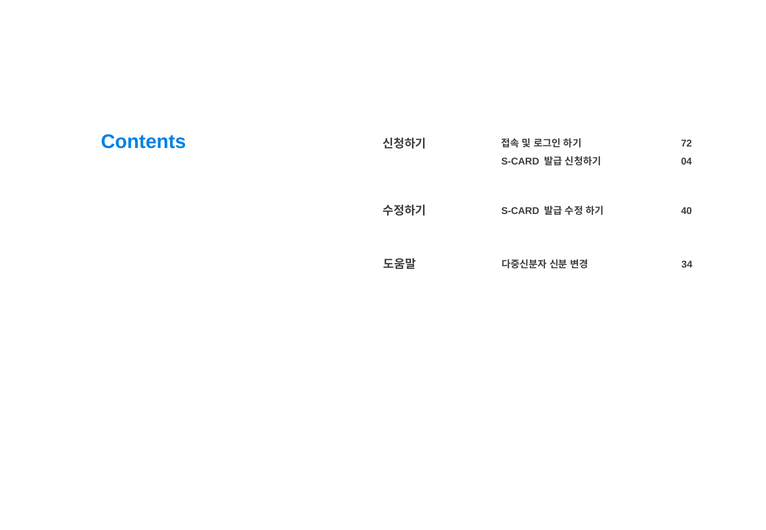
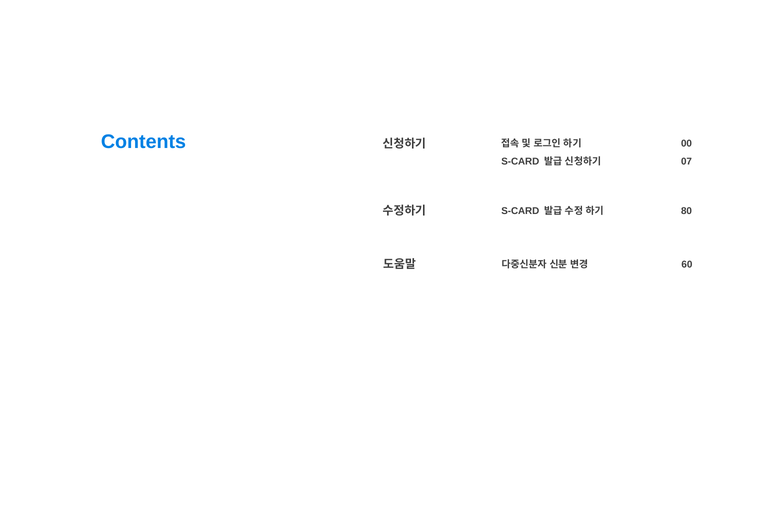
72: 72 -> 00 (686, 144)
04: 04 -> 07 (686, 162)
40: 40 -> 80 (686, 211)
34: 34 -> 60 (687, 264)
